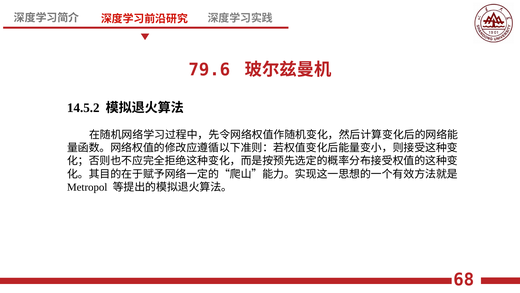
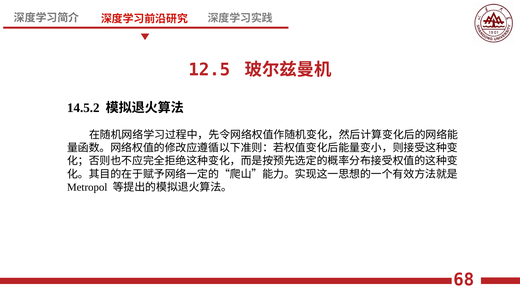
79.6: 79.6 -> 12.5 (209, 70)
